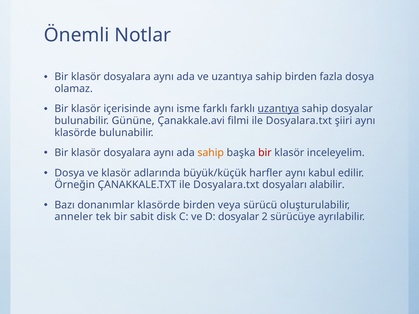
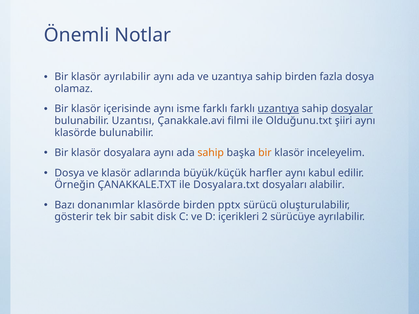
dosyalara: dosyalara -> ayrılabilir (127, 77)
dosyalar underline: none -> present (352, 109)
Gününe: Gününe -> Uzantısı (133, 121)
filmi ile Dosyalara.txt: Dosyalara.txt -> Olduğunu.txt (299, 121)
bir colour: red -> orange (265, 153)
veya: veya -> pptx (229, 205)
anneler: anneler -> gösterir (74, 217)
D dosyalar: dosyalar -> içerikleri (239, 217)
